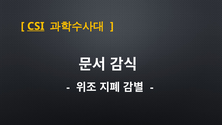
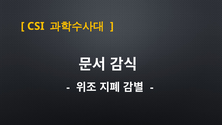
CSI underline: present -> none (36, 26)
